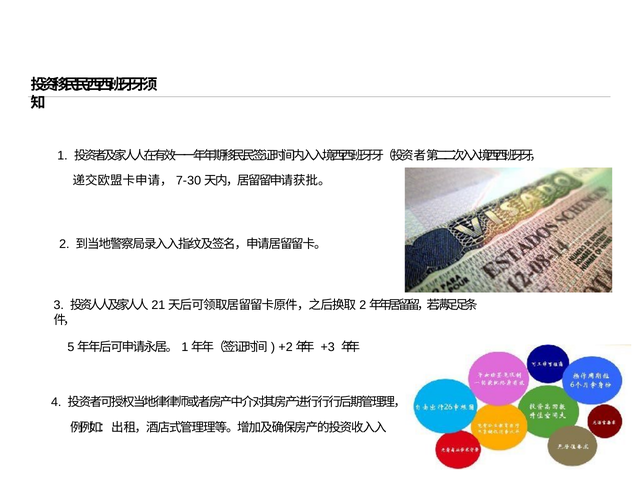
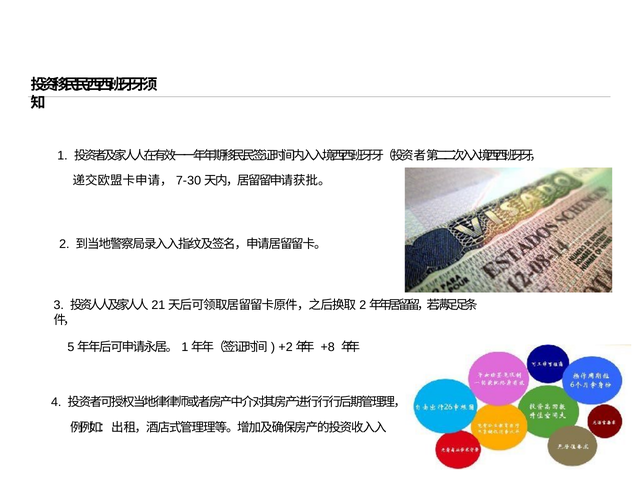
+3: +3 -> +8 (328, 347)
